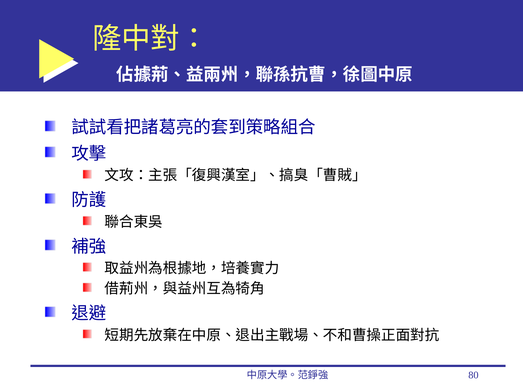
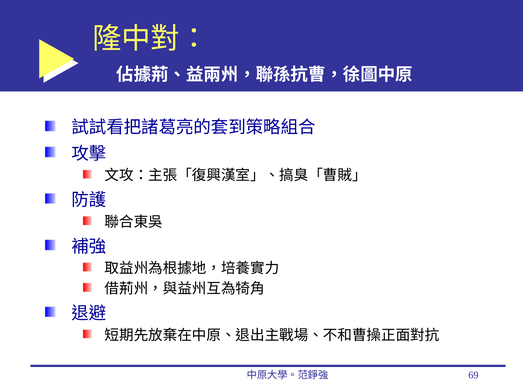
80: 80 -> 69 (473, 376)
